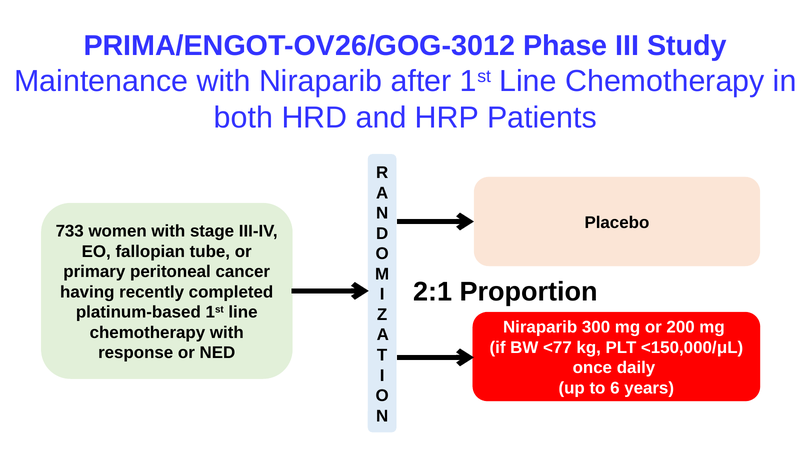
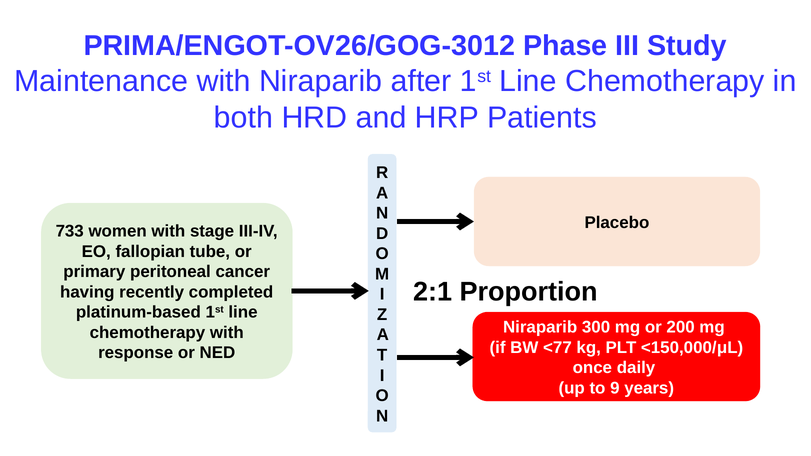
6: 6 -> 9 (615, 388)
